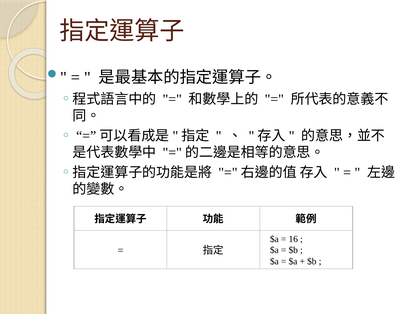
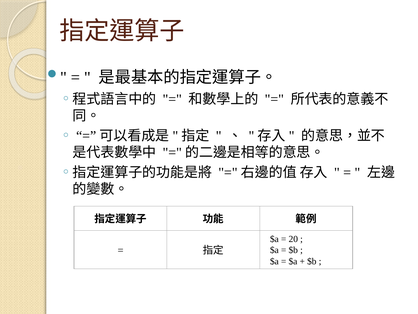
16: 16 -> 20 (293, 239)
